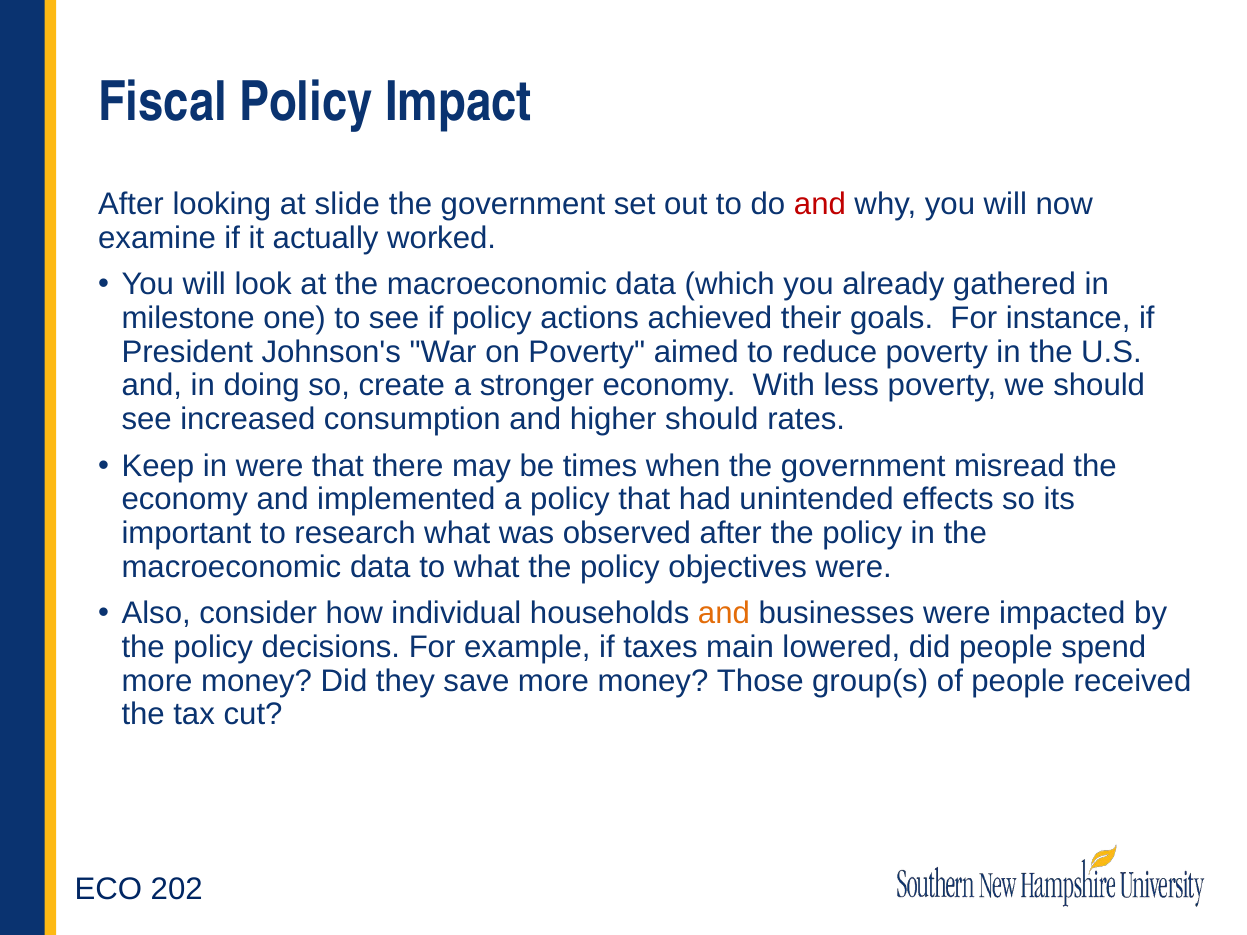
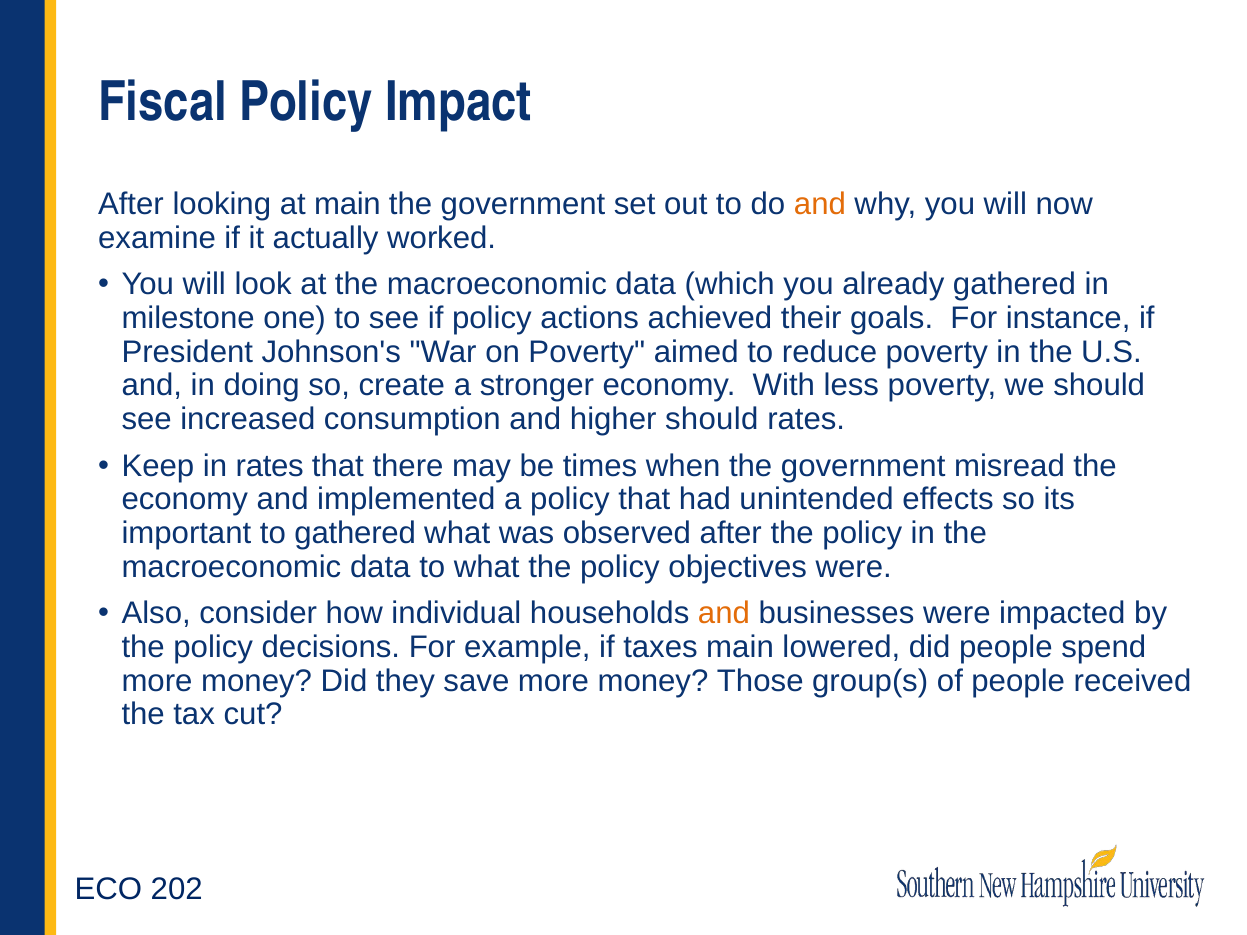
at slide: slide -> main (348, 204)
and colour: red -> orange (820, 204)
in were: were -> rates (270, 466)
to research: research -> gathered (355, 533)
